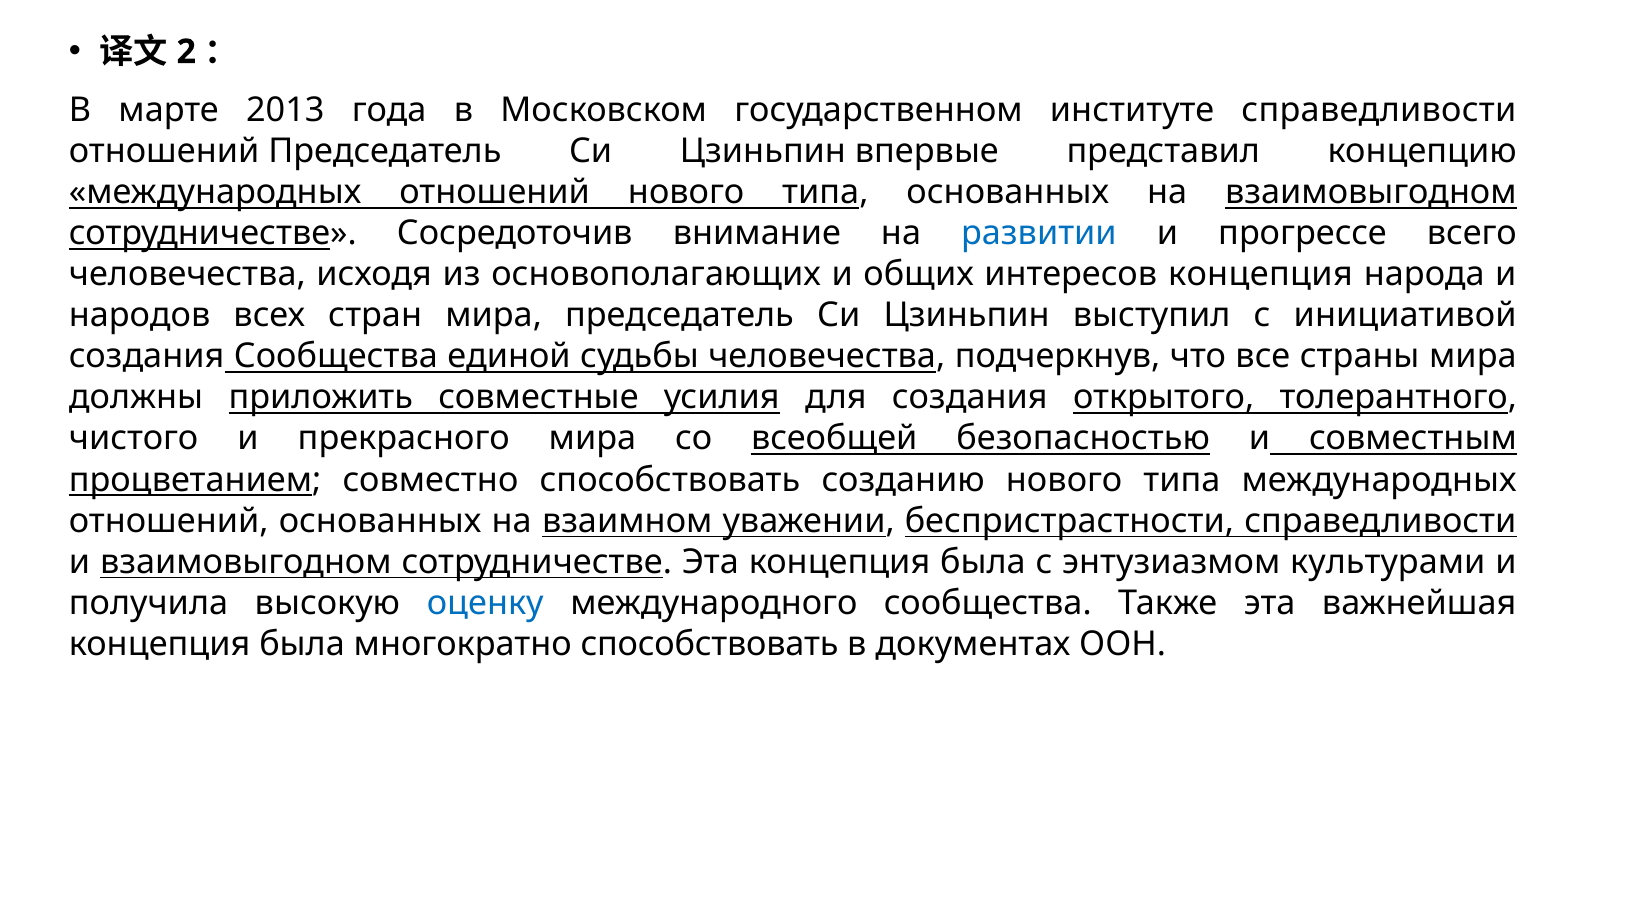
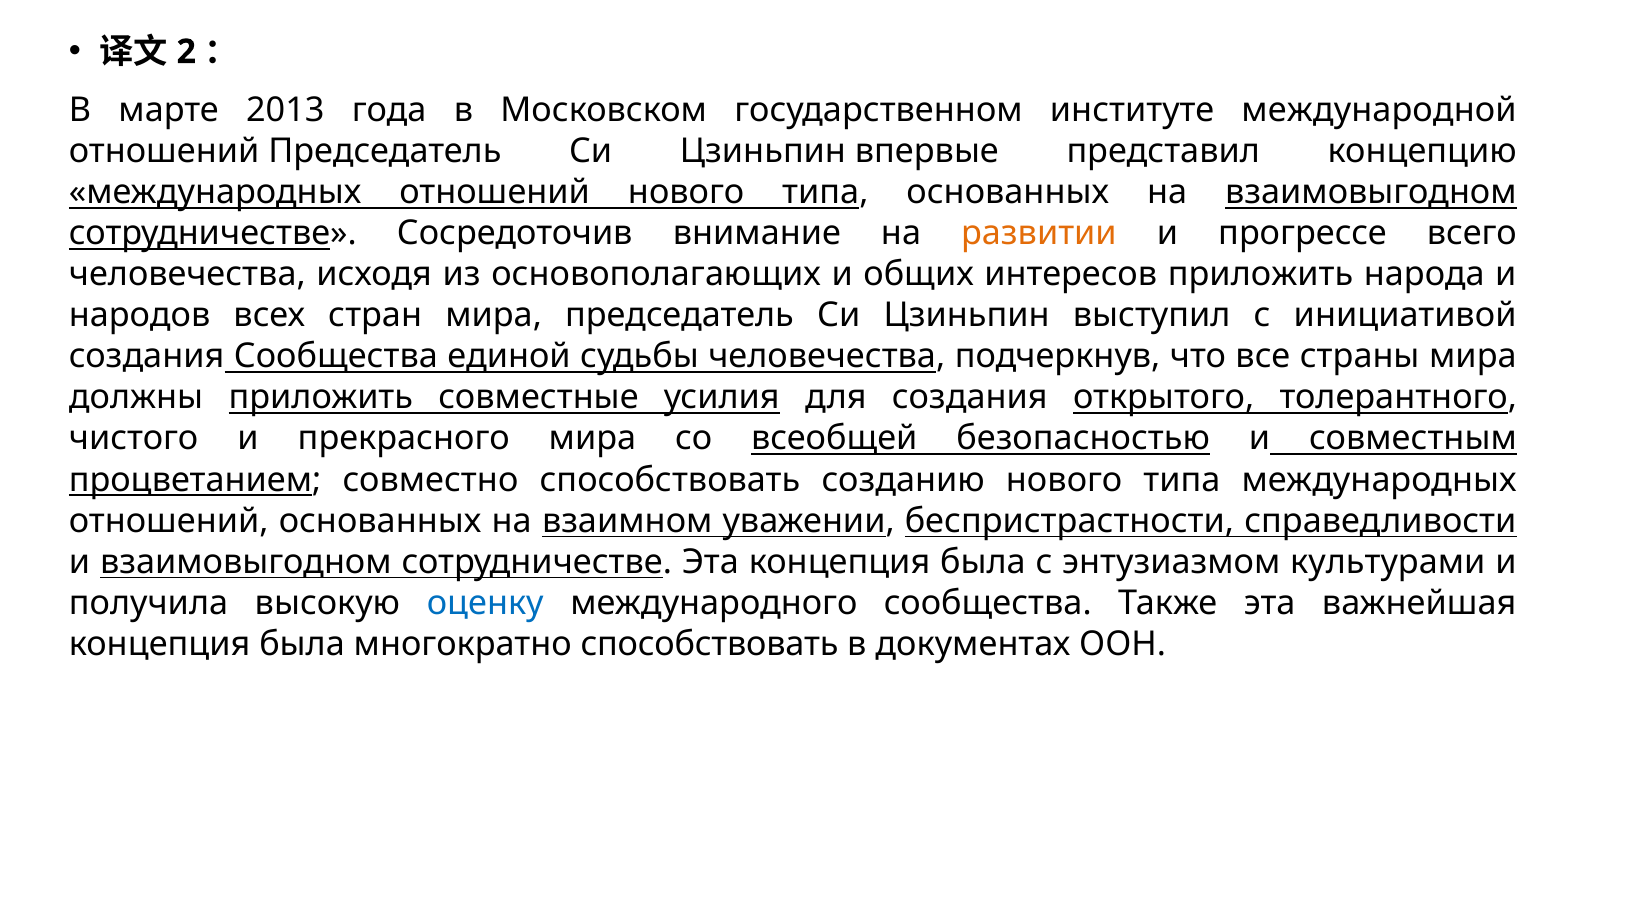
институте справедливости: справедливости -> международной (1379, 110)
развитии colour: blue -> orange (1039, 233)
интересов концепция: концепция -> приложить (1261, 274)
